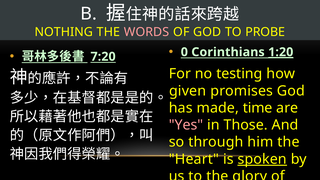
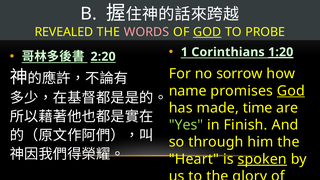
NOTHING: NOTHING -> REVEALED (64, 32)
GOD underline: none -> present (207, 32)
0: 0 -> 1 (184, 52)
7:20: 7:20 -> 2:20 (103, 57)
testing: testing -> sorrow (239, 74)
given: given -> name (188, 91)
God underline: none -> present (291, 91)
Yes colour: pink -> light green (186, 125)
Those: Those -> Finish (246, 125)
